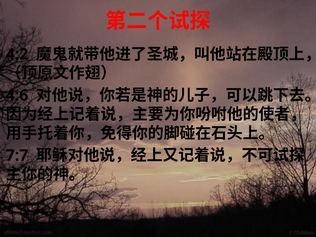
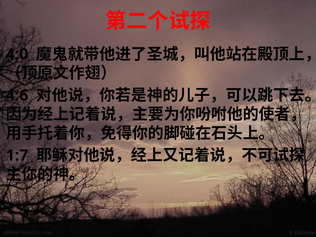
4:2: 4:2 -> 4:0 (17, 54)
7:7: 7:7 -> 1:7 (17, 155)
